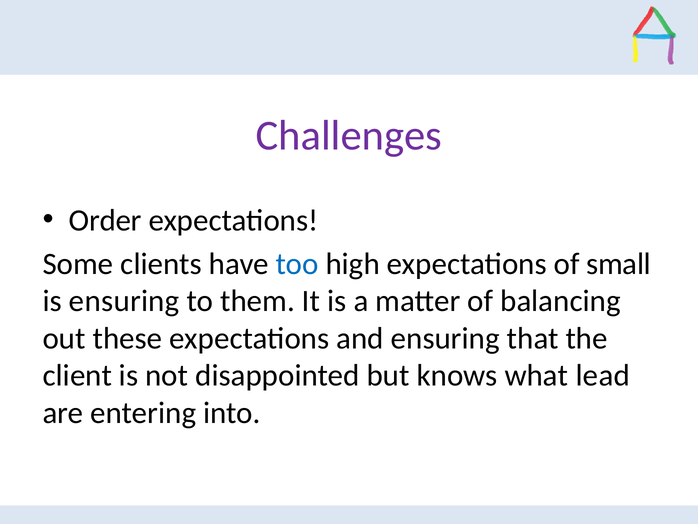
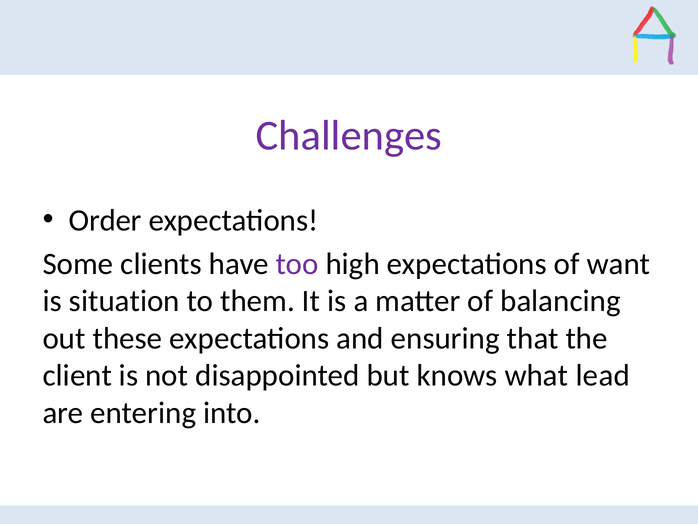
too colour: blue -> purple (297, 264)
small: small -> want (618, 264)
is ensuring: ensuring -> situation (124, 301)
